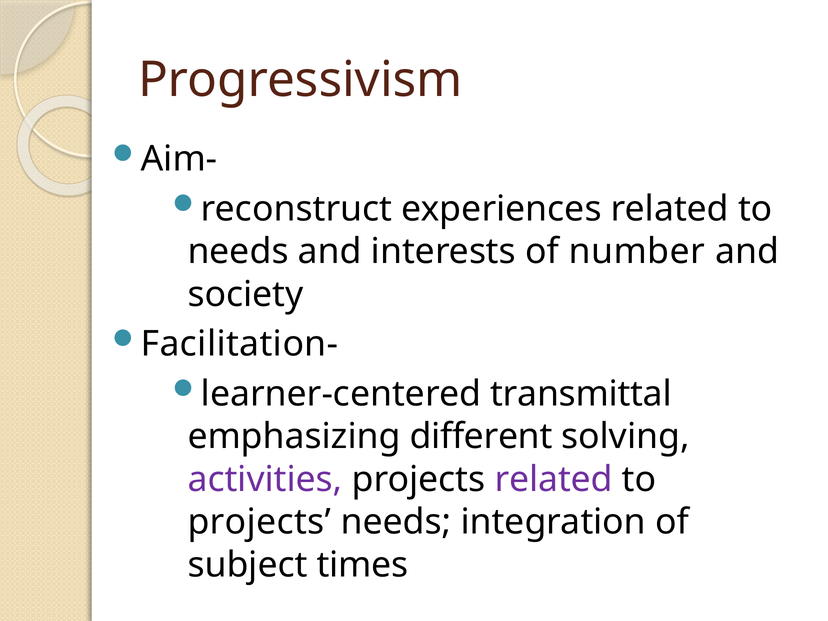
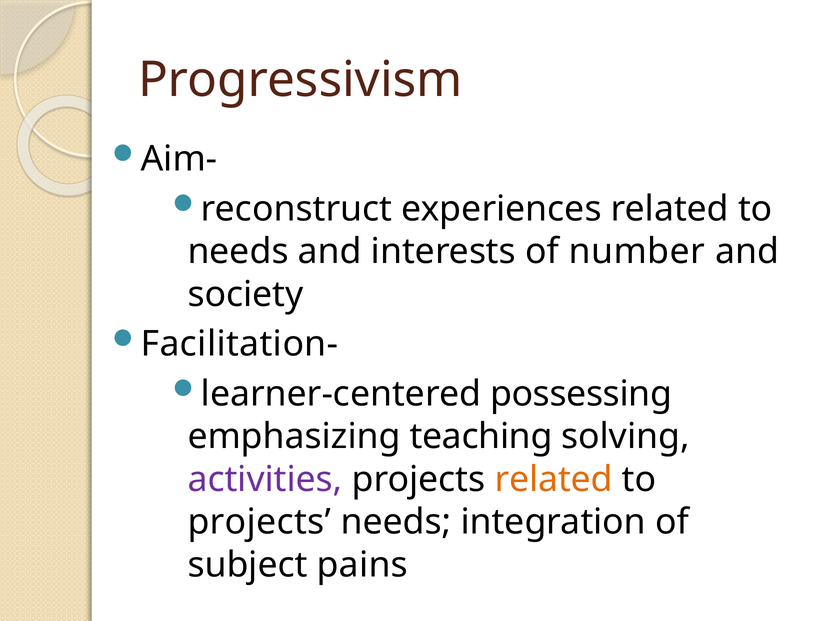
transmittal: transmittal -> possessing (581, 394)
different: different -> teaching (481, 437)
related colour: purple -> orange (554, 479)
times: times -> pains (362, 565)
